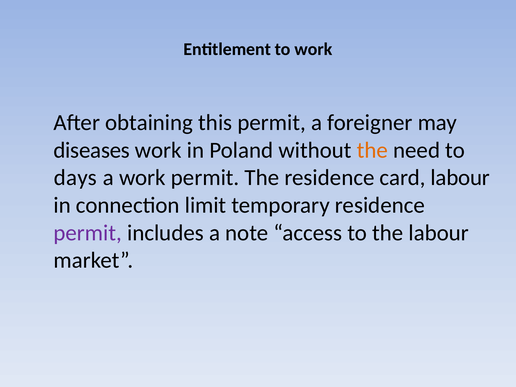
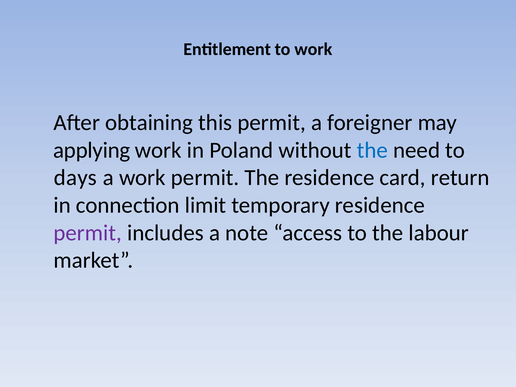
diseases: diseases -> applying (92, 150)
the colour: orange -> blue (372, 150)
card labour: labour -> return (460, 178)
